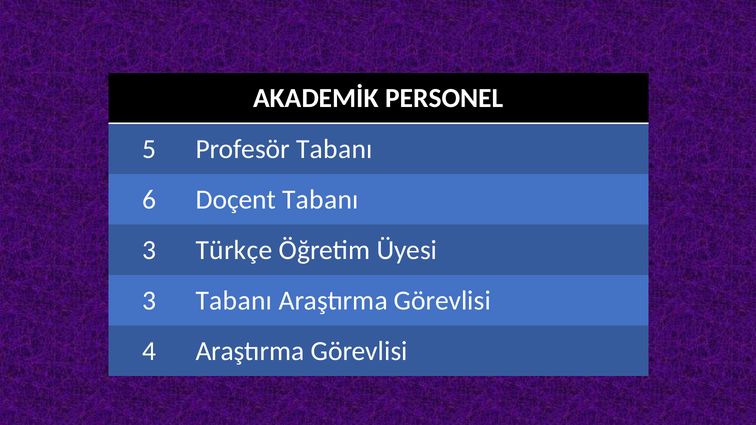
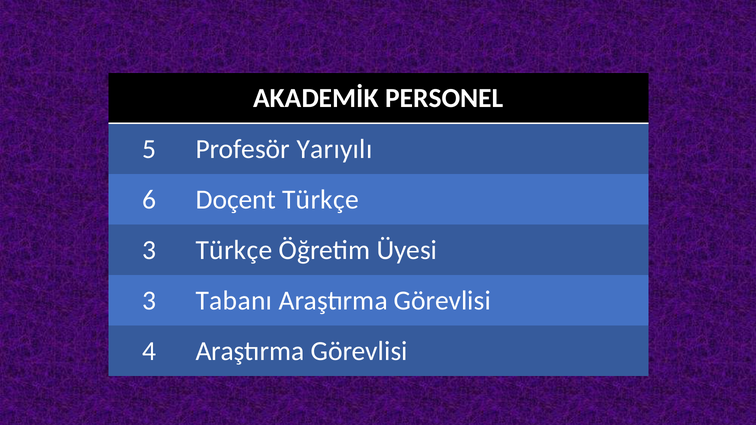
Profesör Tabanı: Tabanı -> Yarıyılı (334, 149)
Doçent Tabanı: Tabanı -> Türkçe (320, 200)
